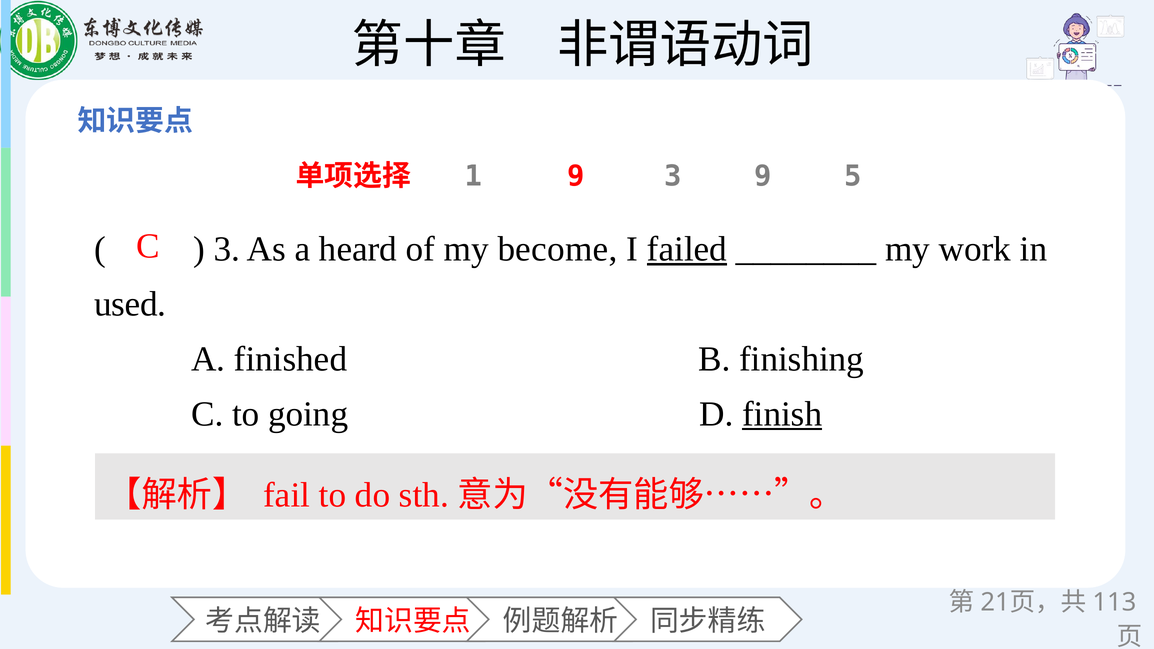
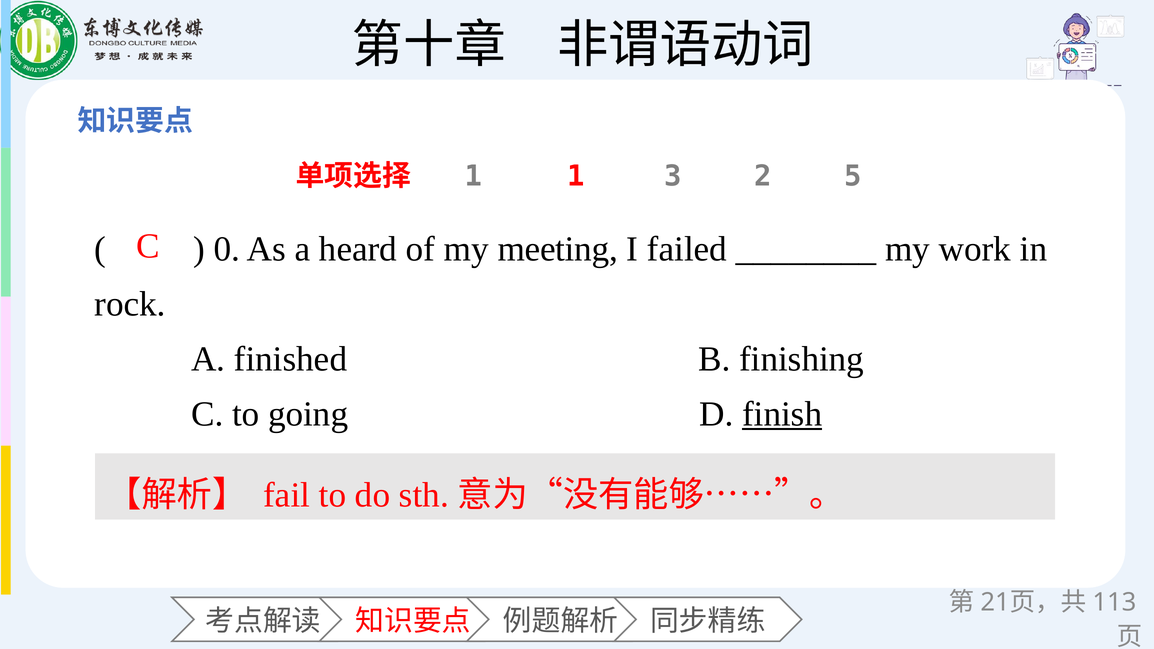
1 9: 9 -> 1 (576, 176)
3 9: 9 -> 2 (763, 176)
3: 3 -> 0 (227, 249)
become: become -> meeting (558, 249)
failed underline: present -> none (687, 249)
used: used -> rock (130, 304)
